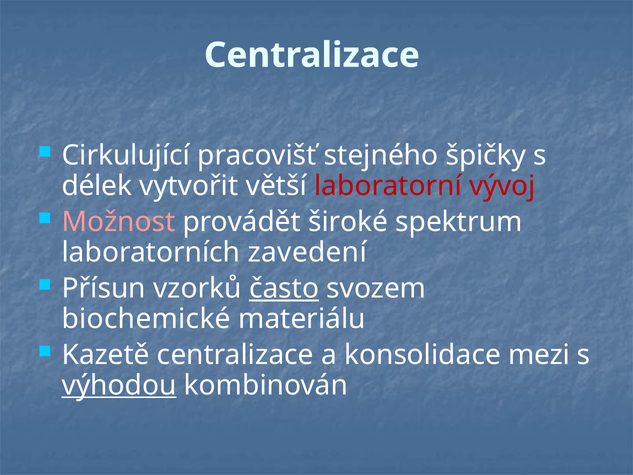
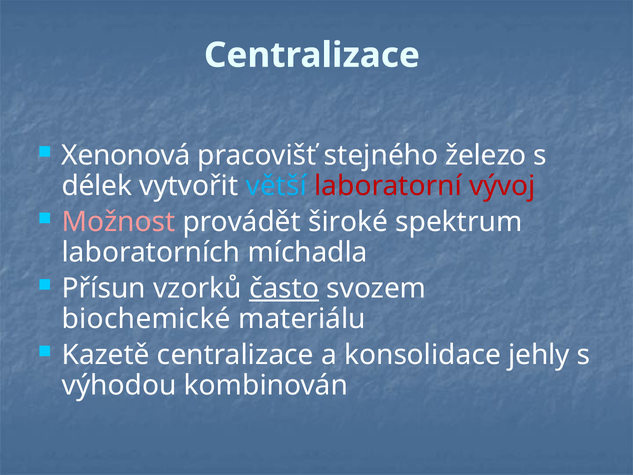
Cirkulující: Cirkulující -> Xenonová (126, 155)
špičky: špičky -> železo (486, 155)
větší colour: white -> light blue (276, 186)
zavedení: zavedení -> míchadla (308, 252)
mezi: mezi -> jehly (539, 355)
výhodou underline: present -> none (119, 385)
